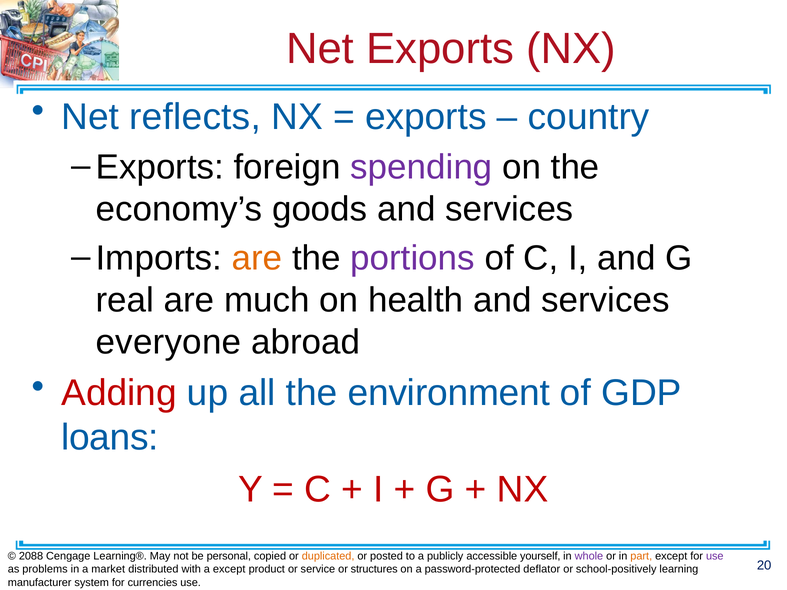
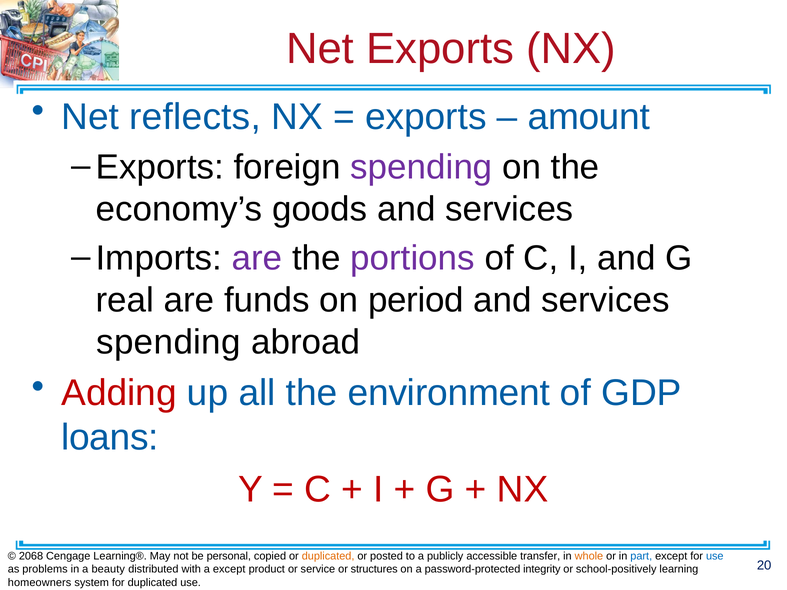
country: country -> amount (589, 117)
are colour: orange -> purple (257, 258)
much: much -> funds (267, 300)
health: health -> period (416, 300)
everyone: everyone -> spending (168, 342)
2088: 2088 -> 2068 (31, 556)
yourself: yourself -> transfer (540, 556)
whole colour: purple -> orange (589, 556)
part colour: orange -> blue (641, 556)
use colour: purple -> blue (715, 556)
market: market -> beauty (108, 570)
deflator: deflator -> integrity (542, 570)
manufacturer: manufacturer -> homeowners (40, 583)
for currencies: currencies -> duplicated (153, 583)
